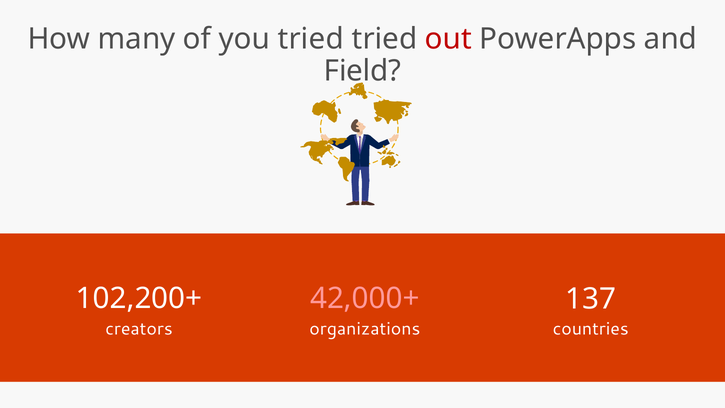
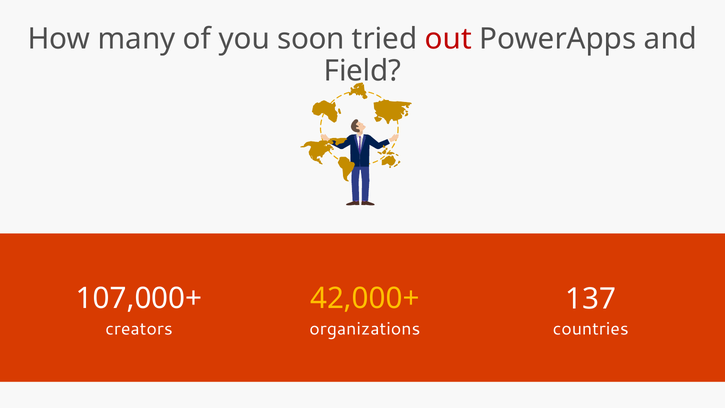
you tried: tried -> soon (311, 39)
102,200+: 102,200+ -> 107,000+ (139, 299)
42,000+ colour: pink -> yellow (365, 299)
